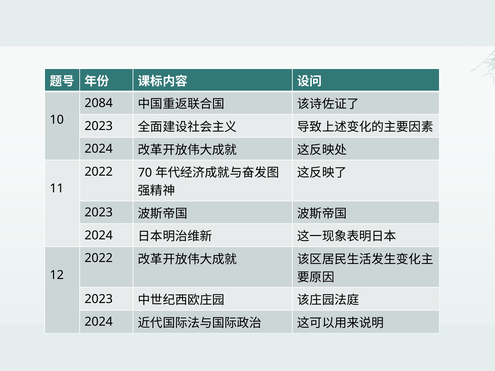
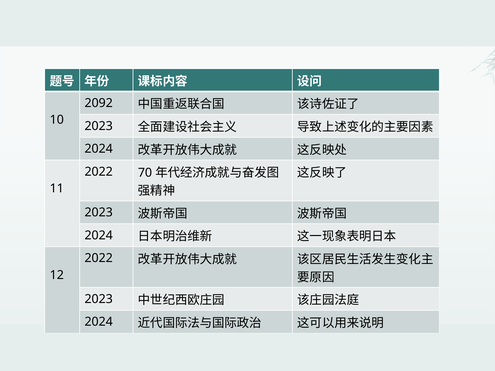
2084: 2084 -> 2092 (99, 103)
